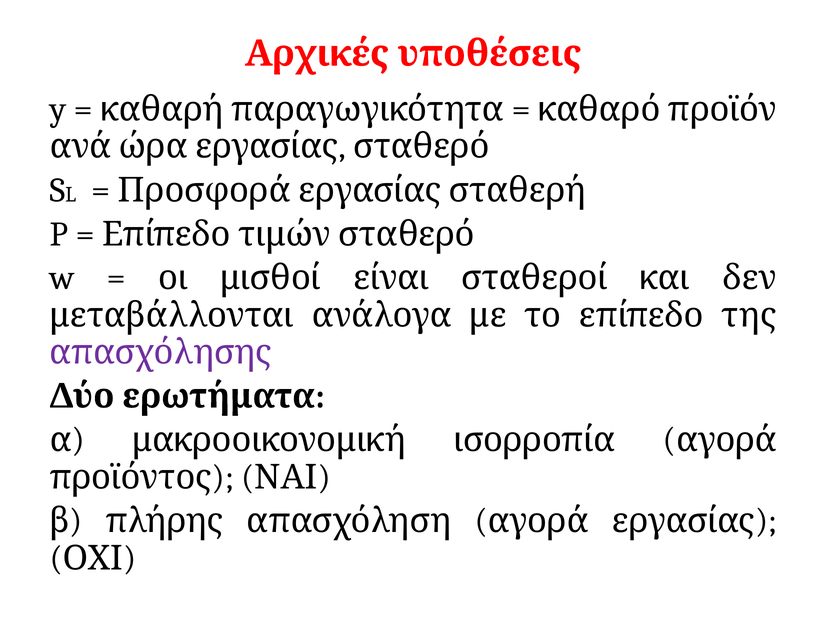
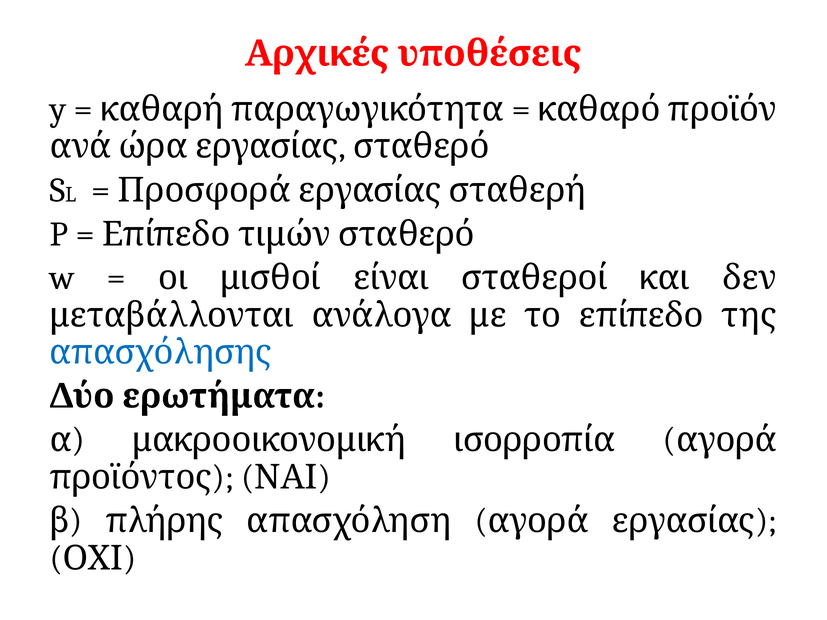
απασχόλησης colour: purple -> blue (160, 353)
